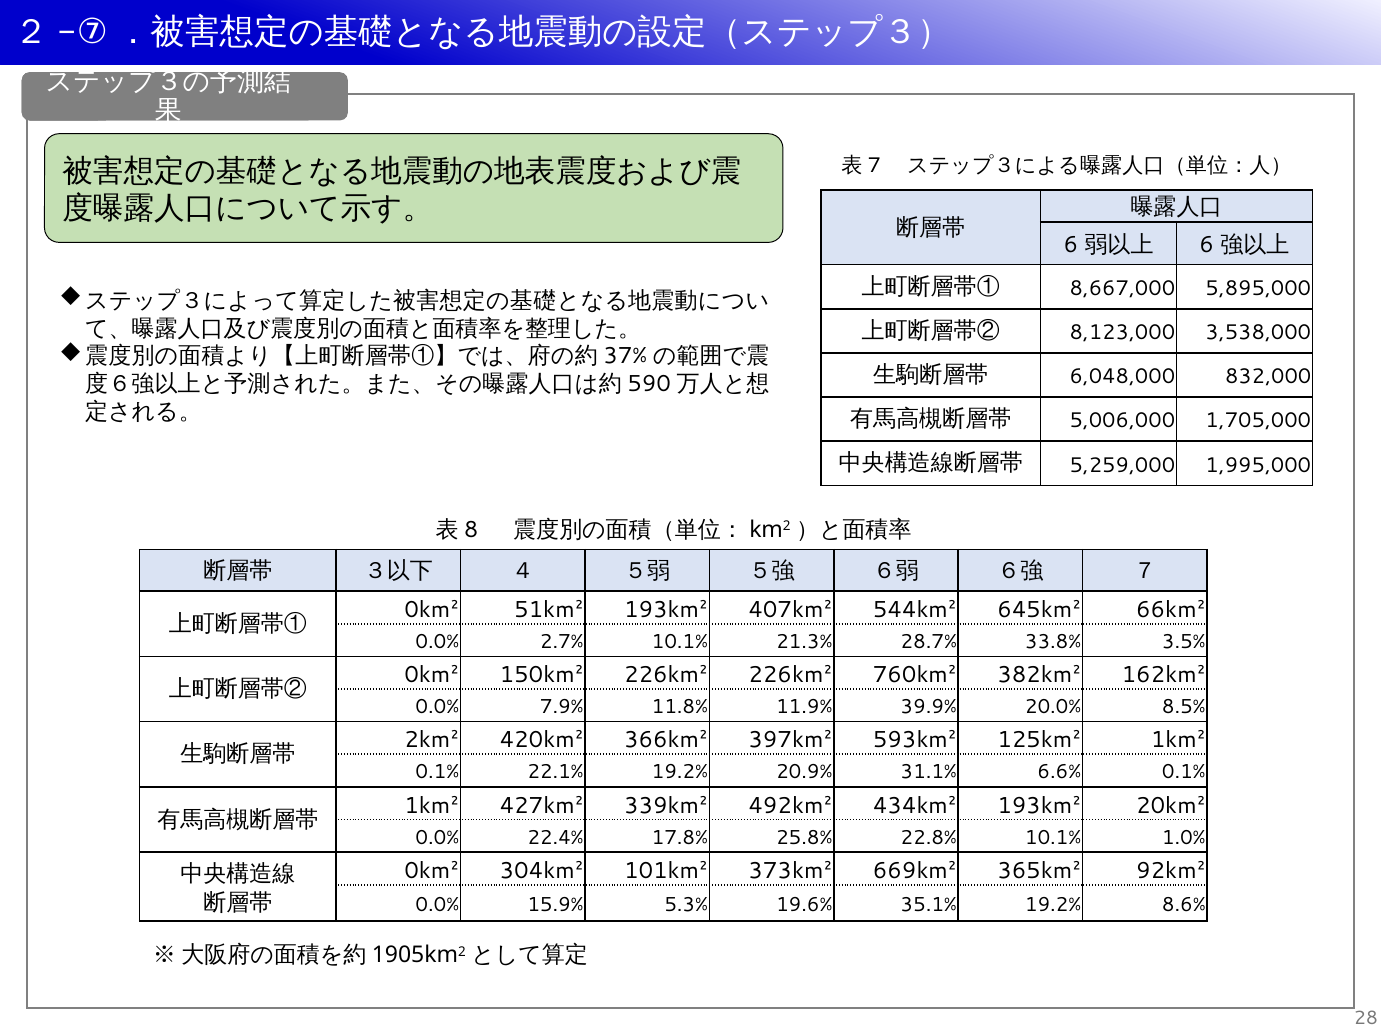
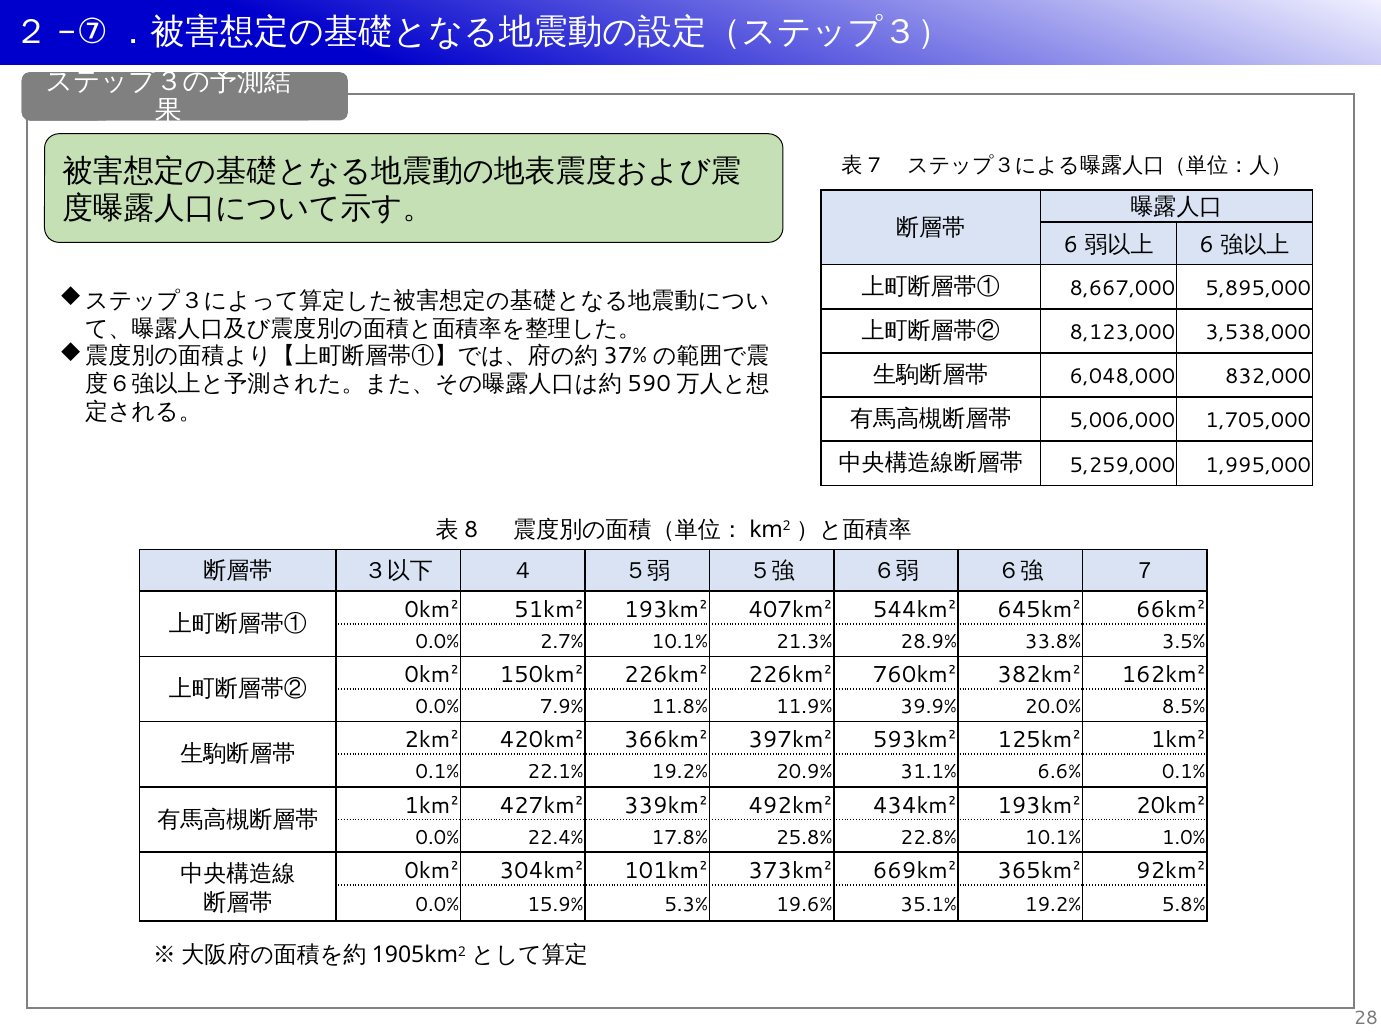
28.7%: 28.7% -> 28.9% (929, 642)
8.6%: 8.6% -> 5.8% (1184, 904)
